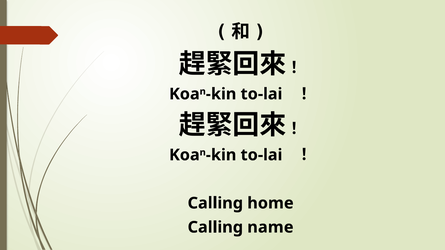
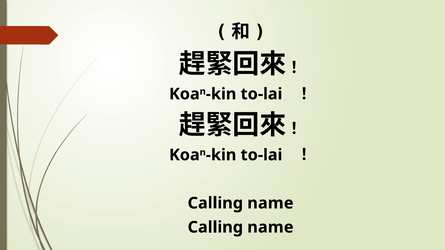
home: home -> name (270, 203)
